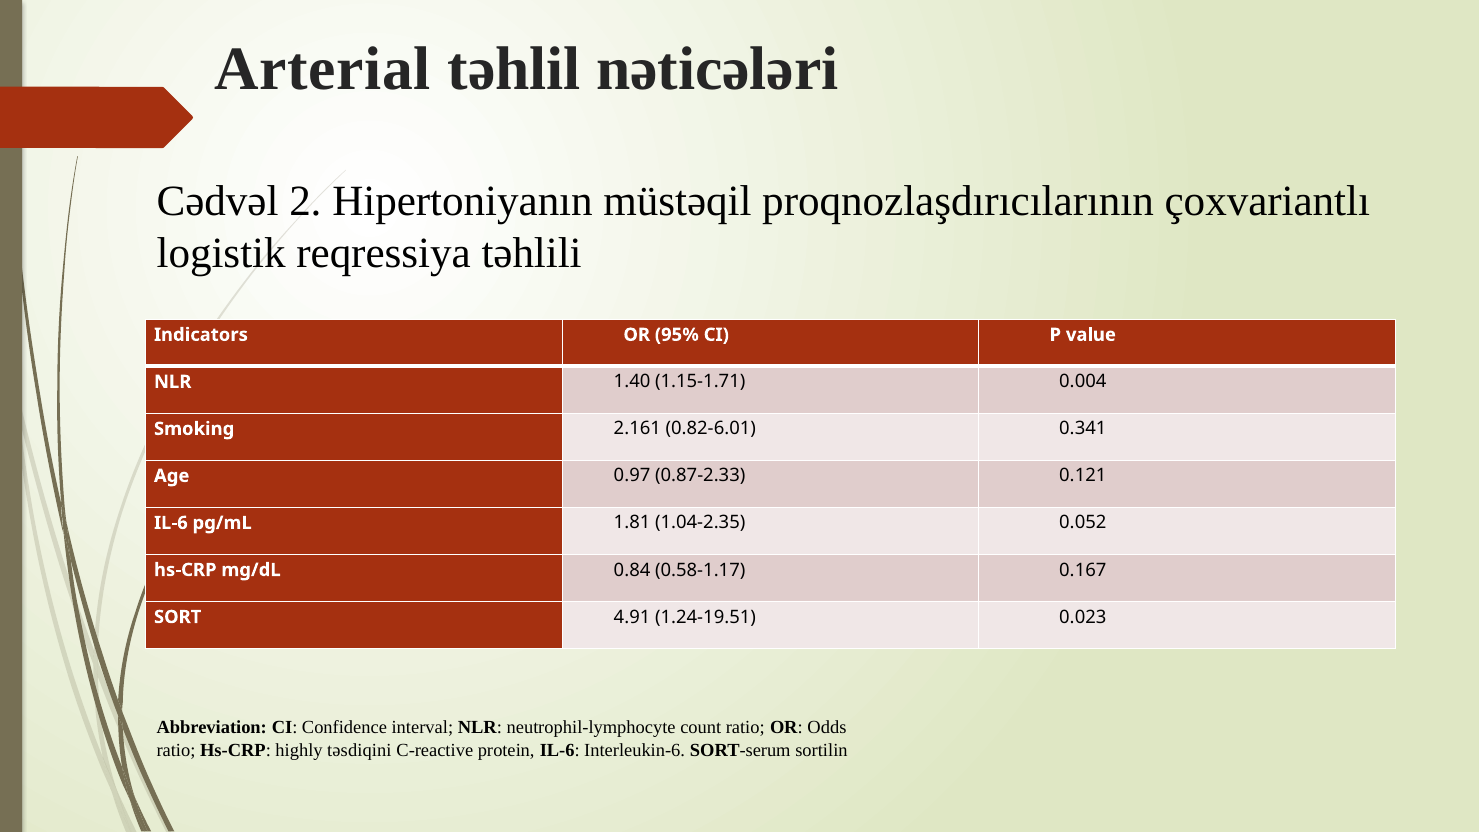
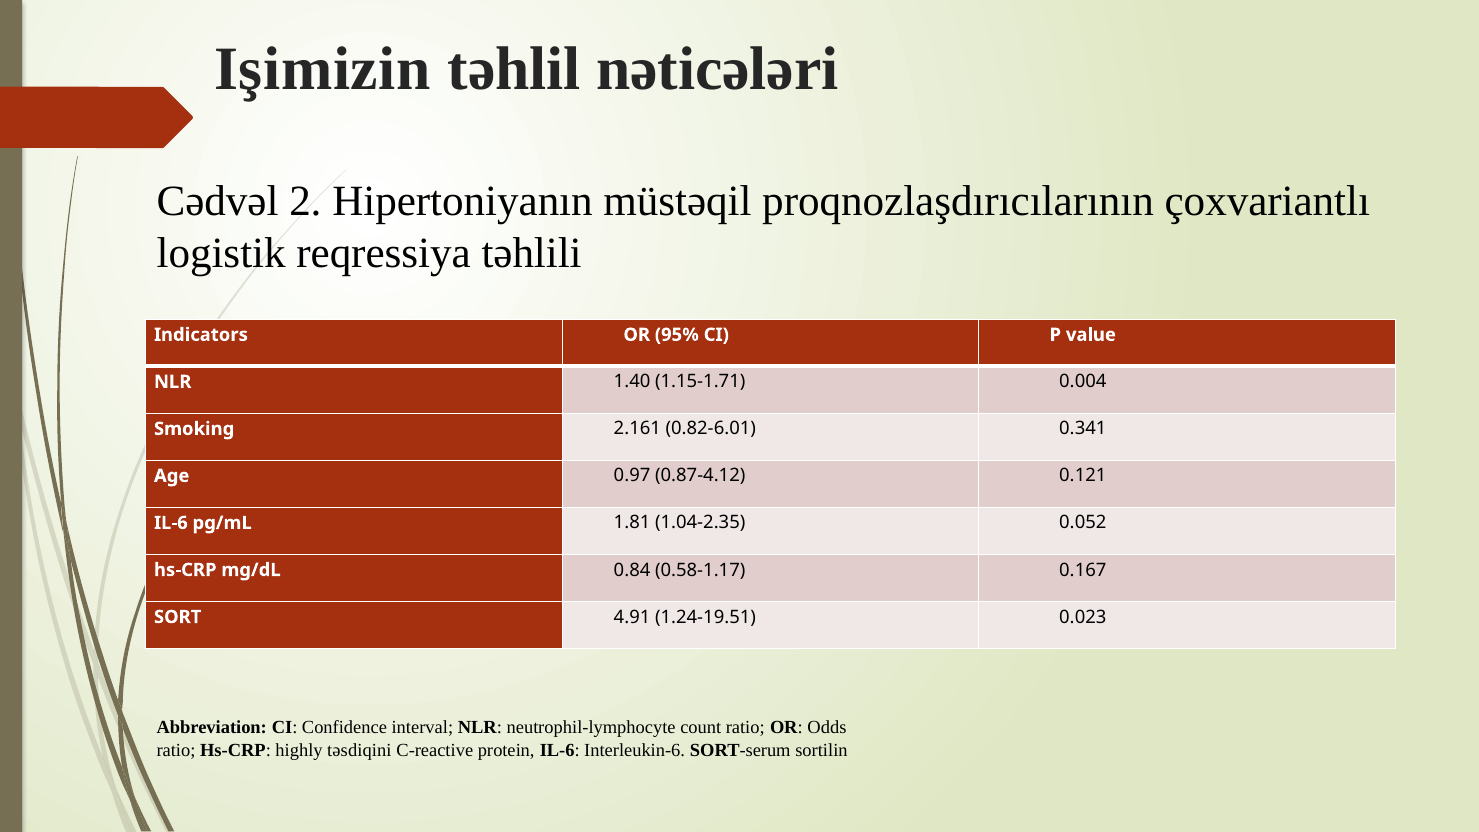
Arterial: Arterial -> Işimizin (323, 69)
0.87-2.33: 0.87-2.33 -> 0.87-4.12 (700, 476)
